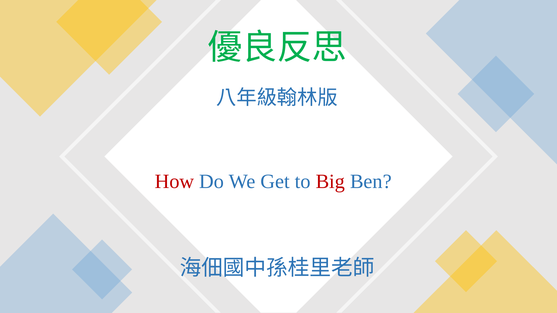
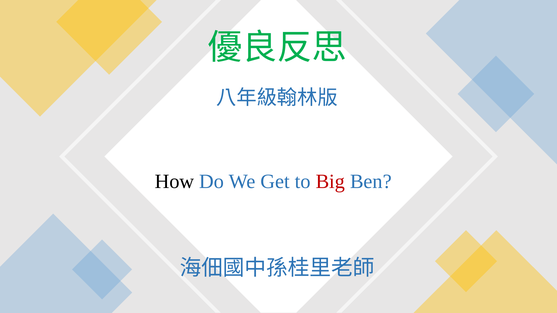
How colour: red -> black (174, 182)
